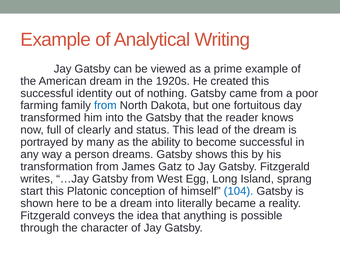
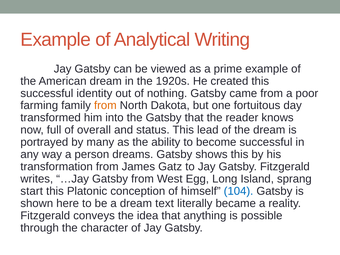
from colour: blue -> orange (105, 106)
clearly: clearly -> overall (94, 130)
dream into: into -> text (165, 203)
